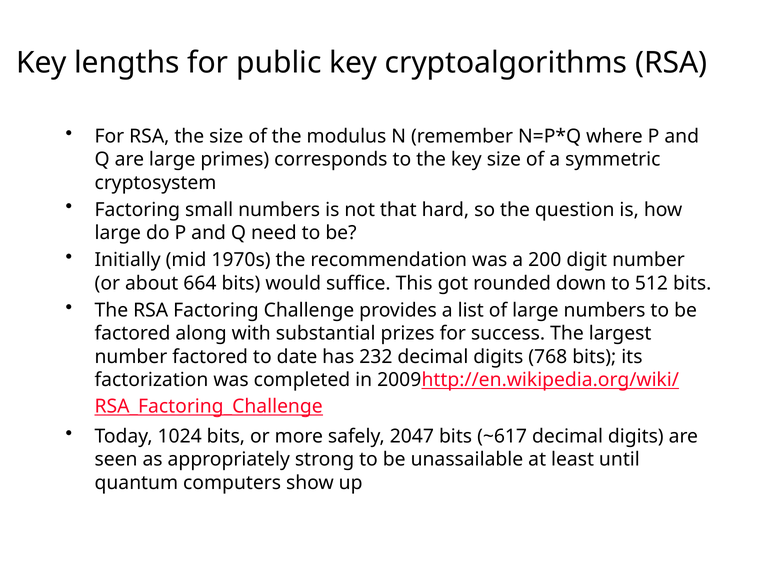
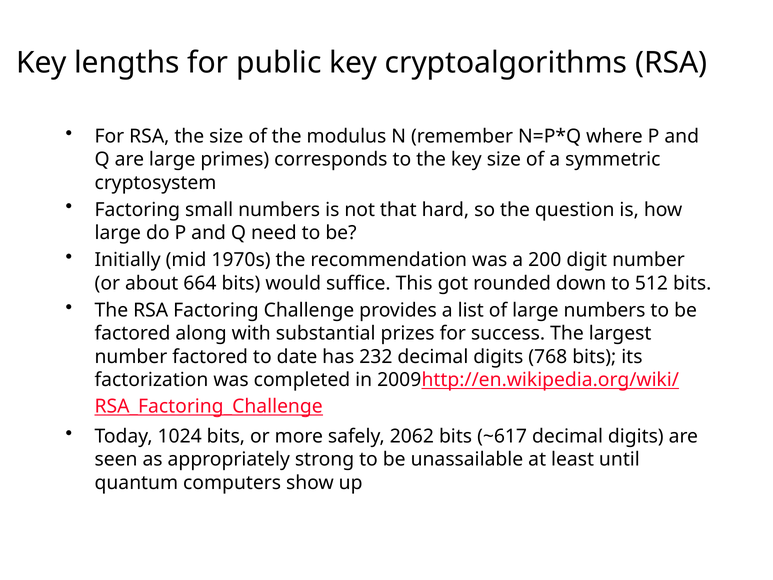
2047: 2047 -> 2062 (412, 436)
